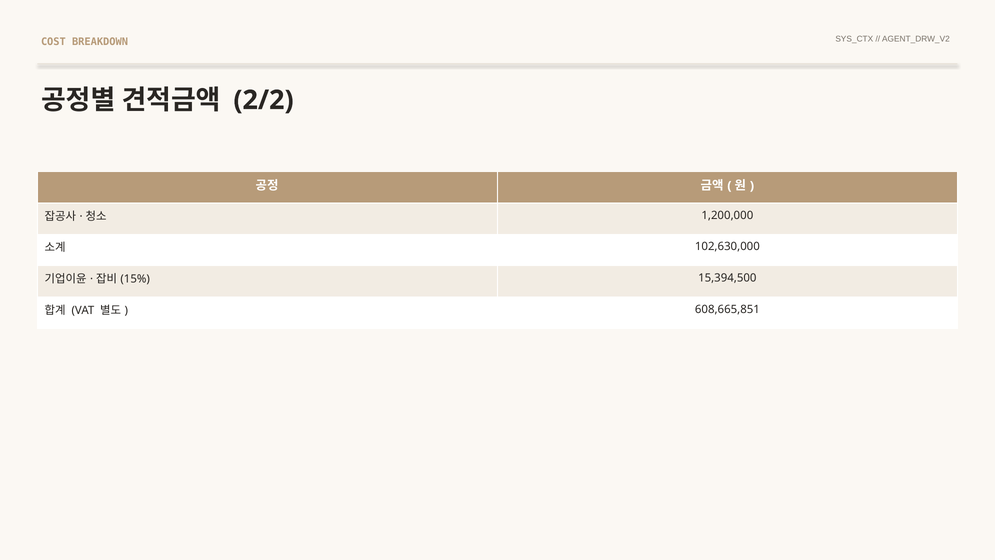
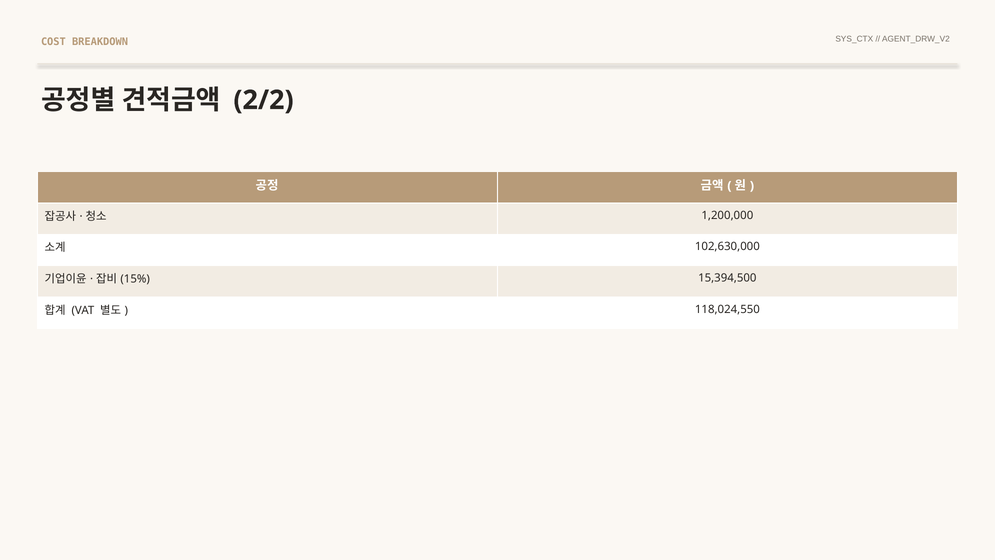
608,665,851: 608,665,851 -> 118,024,550 (727, 309)
